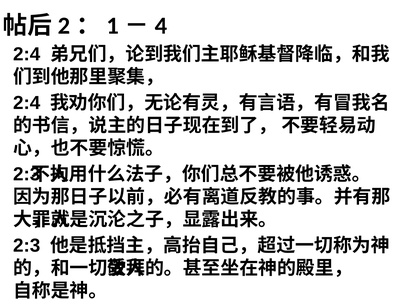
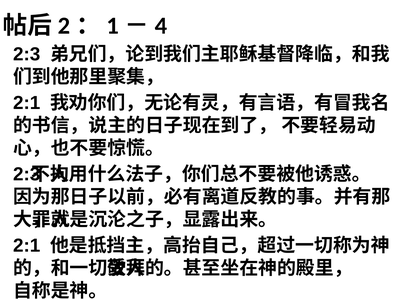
2:4: 2:4 -> 2:3 (27, 54)
2:4: 2:4 -> 2:1 (27, 103)
2:3: 2:3 -> 2:1 (27, 246)
